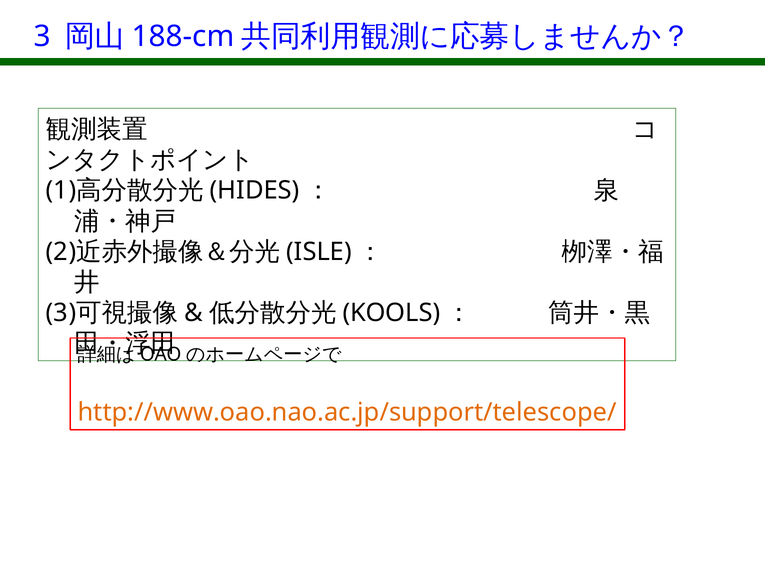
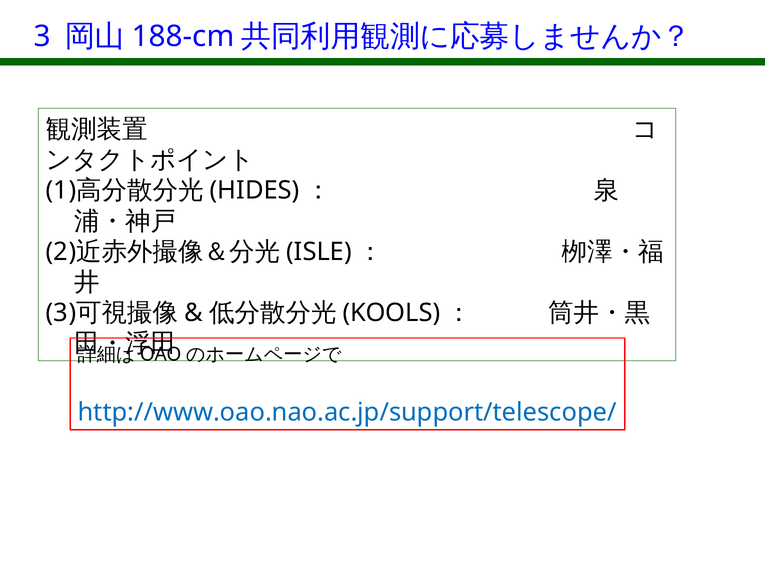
http://www.oao.nao.ac.jp/support/telescope/ colour: orange -> blue (347, 412)
